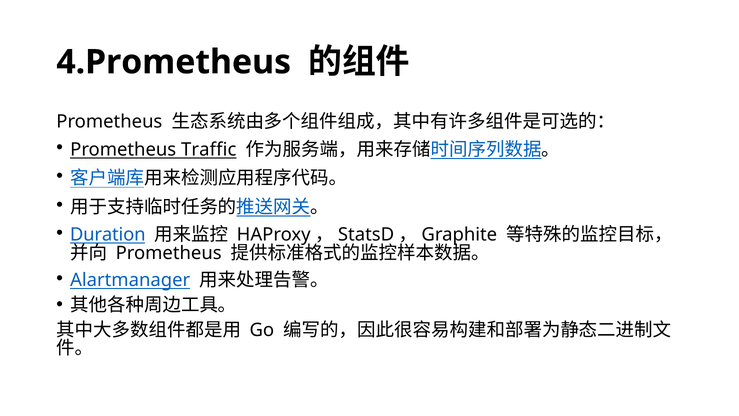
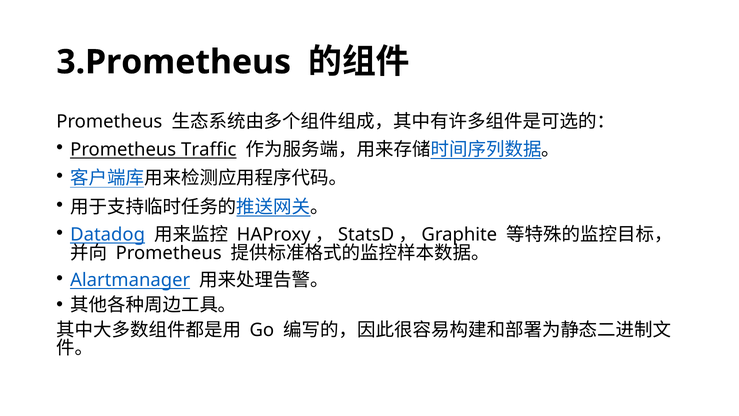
4.Prometheus: 4.Prometheus -> 3.Prometheus (174, 62)
Duration: Duration -> Datadog (108, 234)
